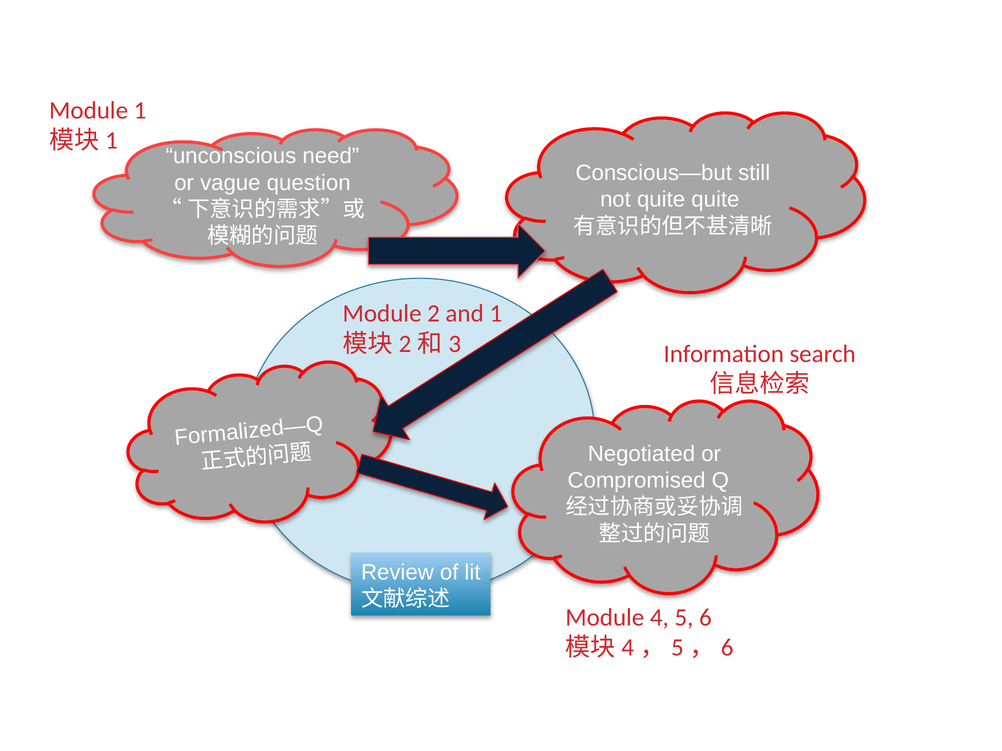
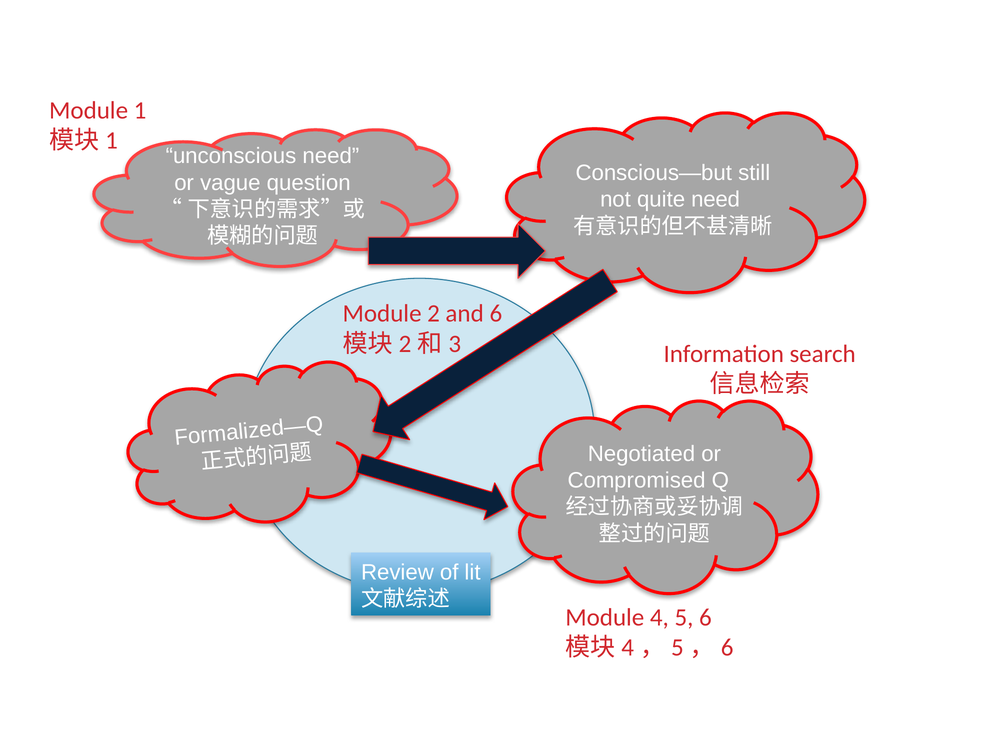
quite quite: quite -> need (716, 200)
and 1: 1 -> 6 (496, 314)
